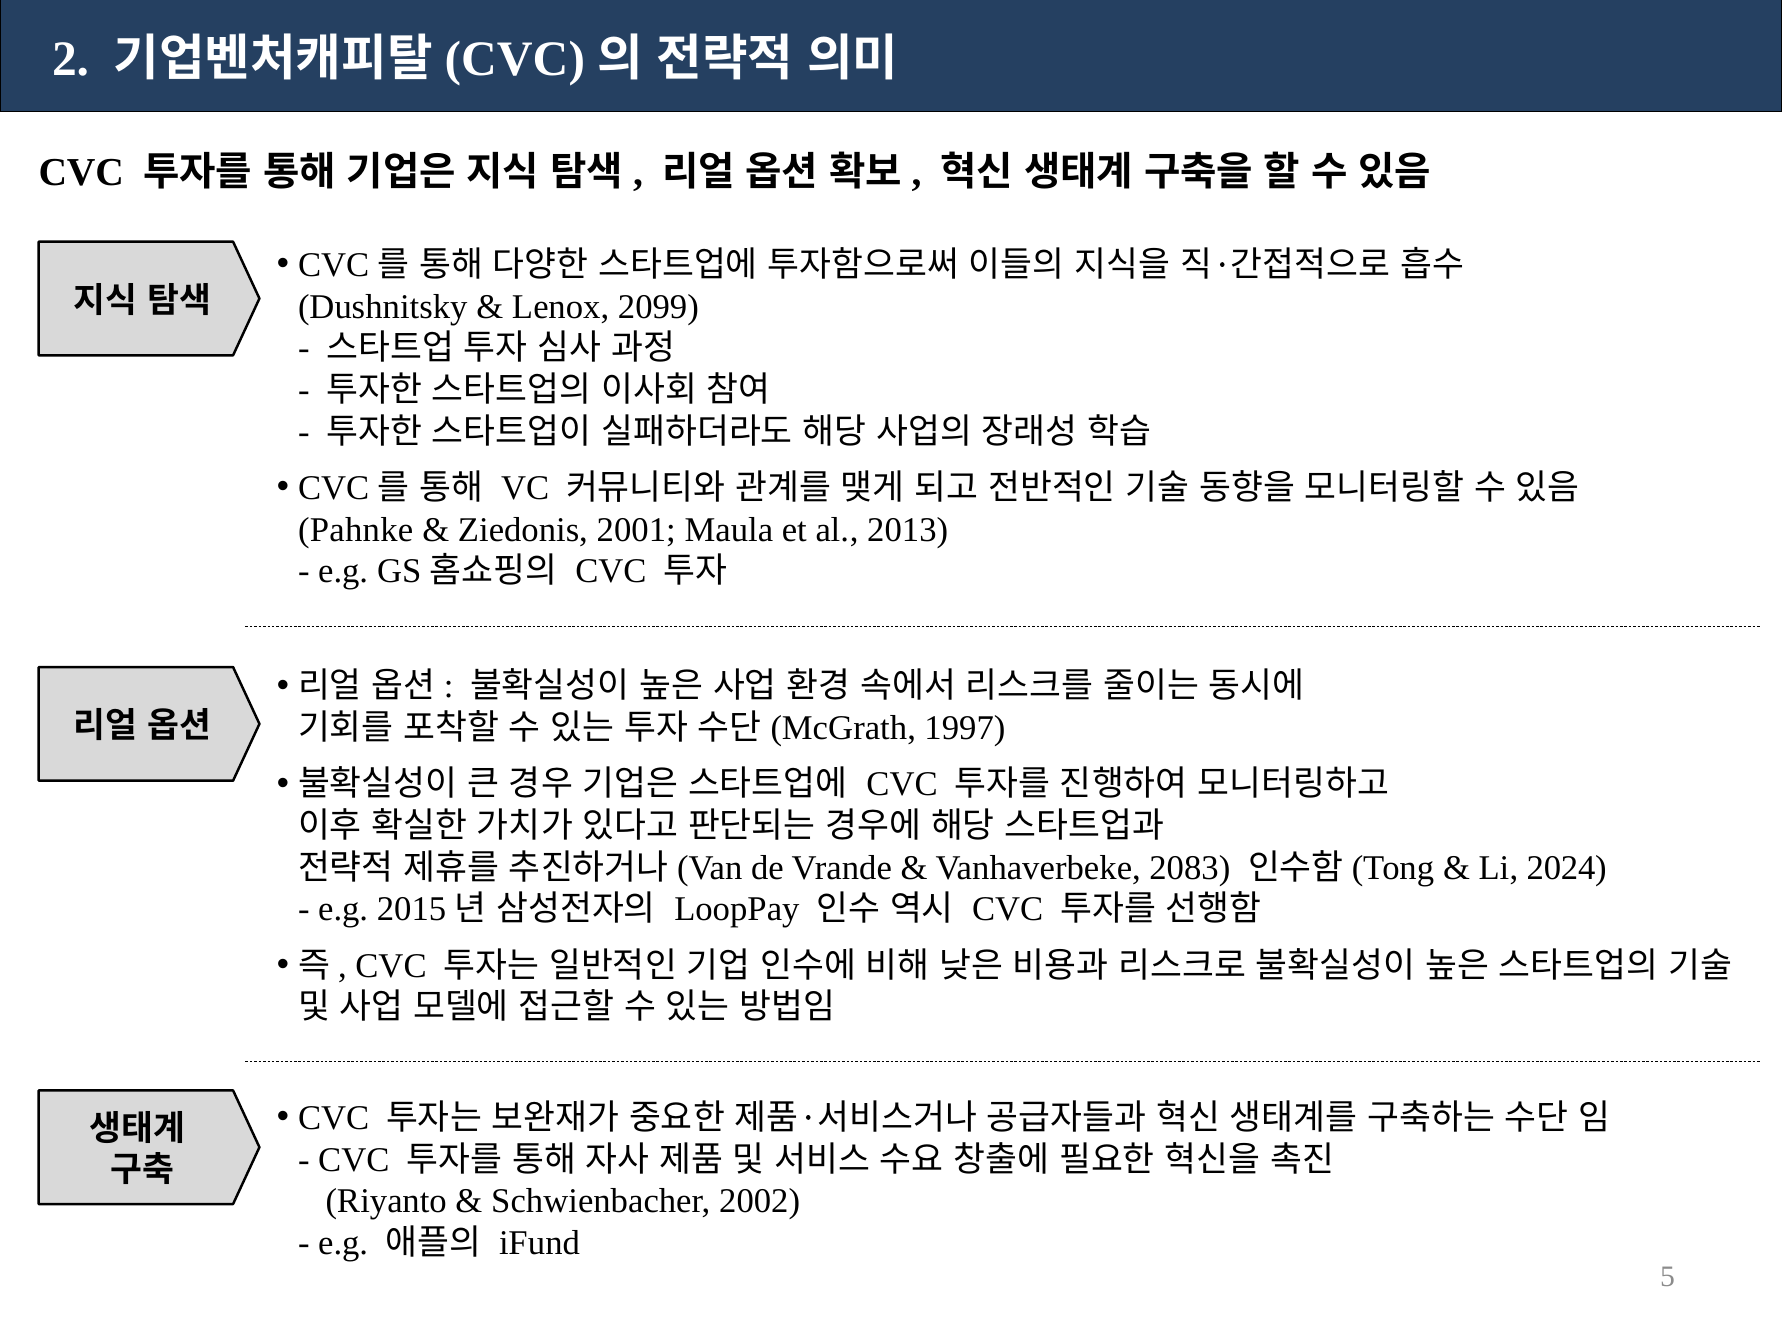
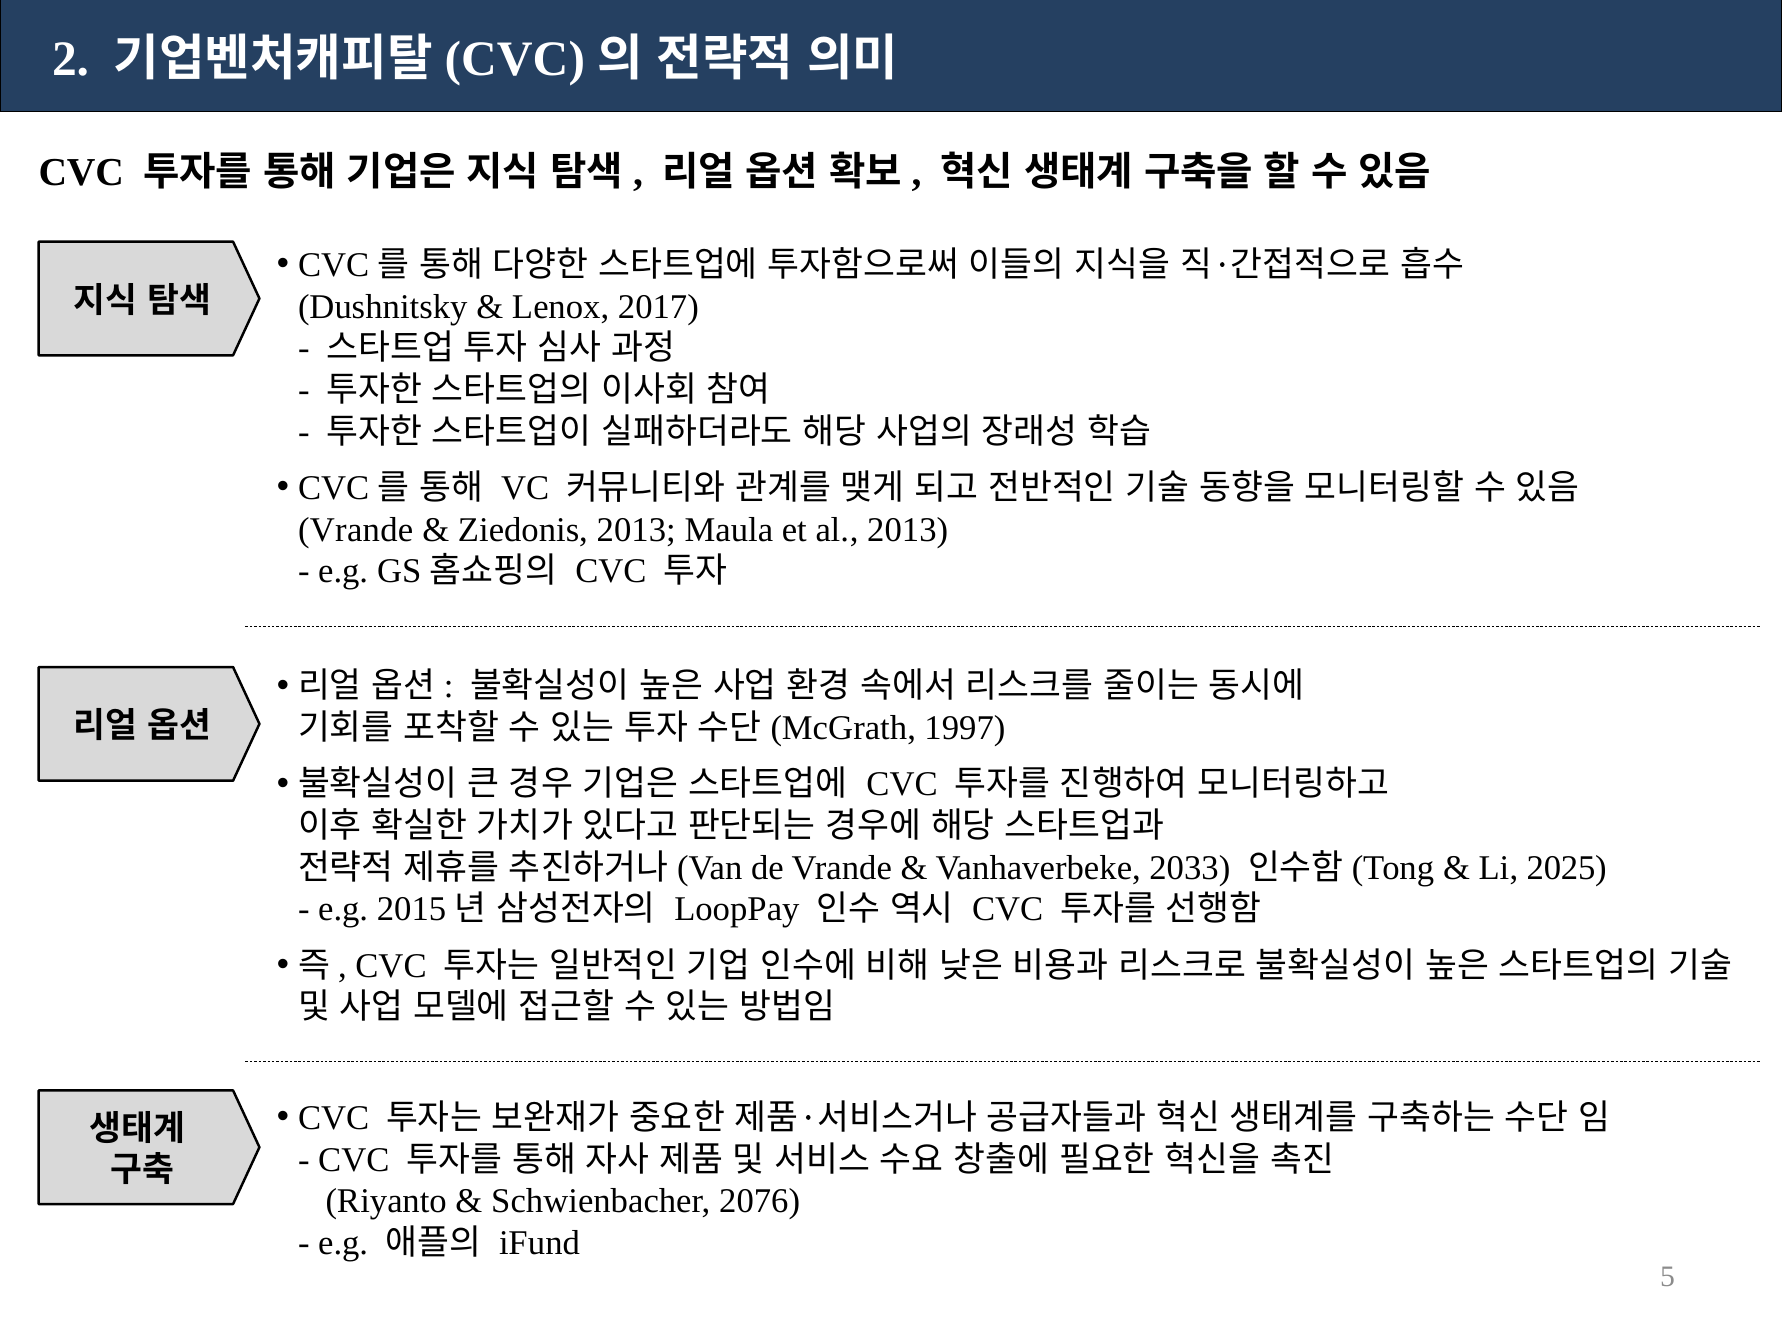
2099: 2099 -> 2017 (658, 307)
Pahnke: Pahnke -> Vrande (356, 530)
Ziedonis 2001: 2001 -> 2013 (636, 530)
2083: 2083 -> 2033 (1190, 867)
2024: 2024 -> 2025 (1567, 867)
2002: 2002 -> 2076 (760, 1201)
